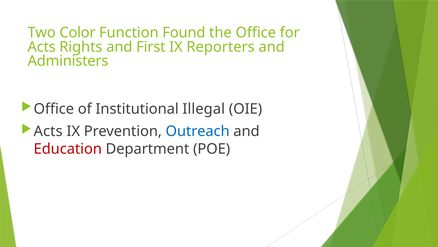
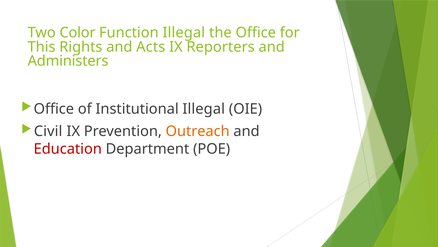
Function Found: Found -> Illegal (184, 33)
Acts: Acts -> This (42, 47)
First: First -> Acts (151, 47)
Acts: Acts -> Civil (48, 131)
Outreach colour: blue -> orange (198, 131)
